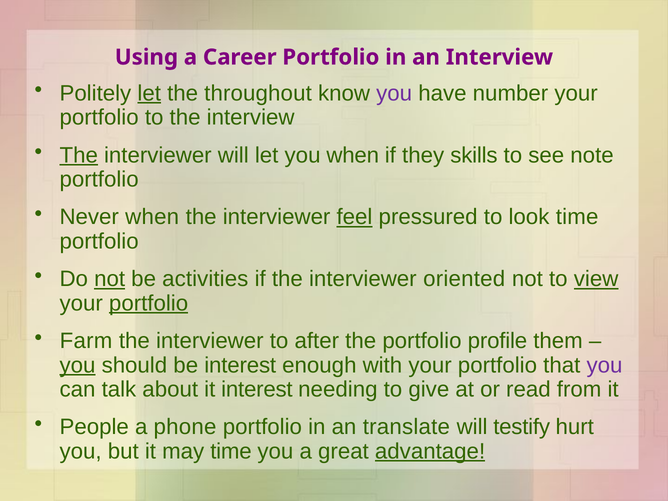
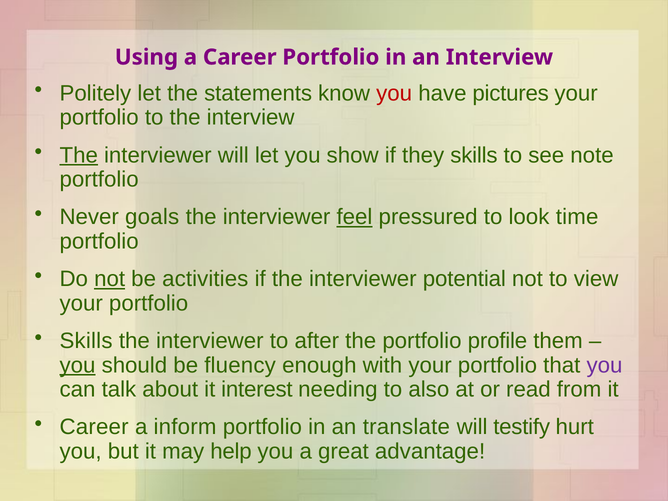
let underline: present -> none (149, 93)
throughout: throughout -> statements (258, 93)
you colour: purple -> red (394, 93)
number: number -> pictures (511, 93)
you when: when -> show (353, 155)
Never when: when -> goals (152, 217)
oriented: oriented -> potential (464, 279)
view underline: present -> none (596, 279)
portfolio underline: present -> none (149, 303)
Farm: Farm -> Skills (86, 341)
be interest: interest -> fluency (240, 365)
give: give -> also (429, 389)
People: People -> Career (94, 427)
phone: phone -> inform (185, 427)
may time: time -> help (231, 451)
advantage underline: present -> none (430, 451)
